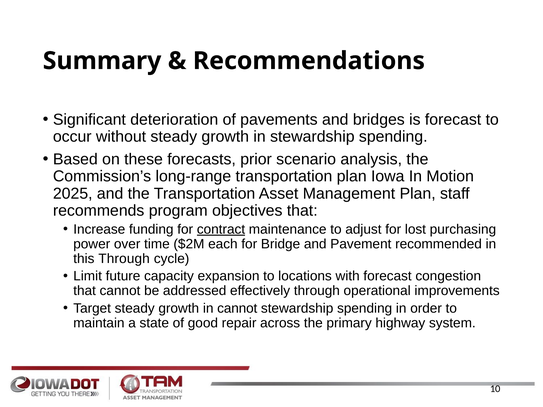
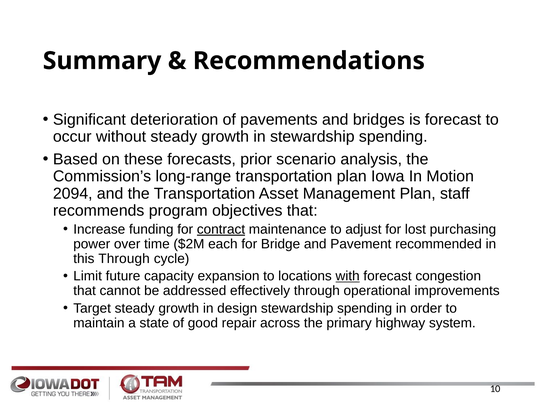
2025: 2025 -> 2094 (73, 194)
with underline: none -> present (348, 276)
in cannot: cannot -> design (237, 308)
